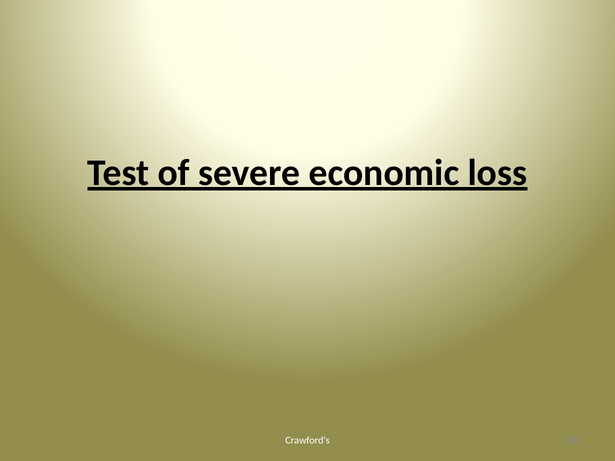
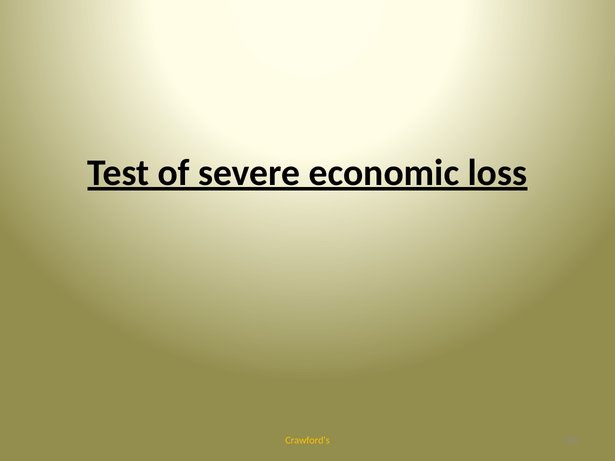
Crawford's colour: white -> yellow (307, 440)
